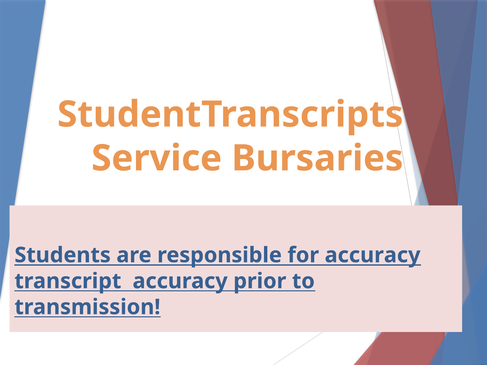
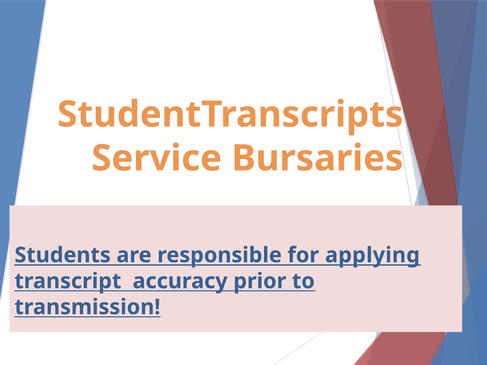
for accuracy: accuracy -> applying (372, 255)
